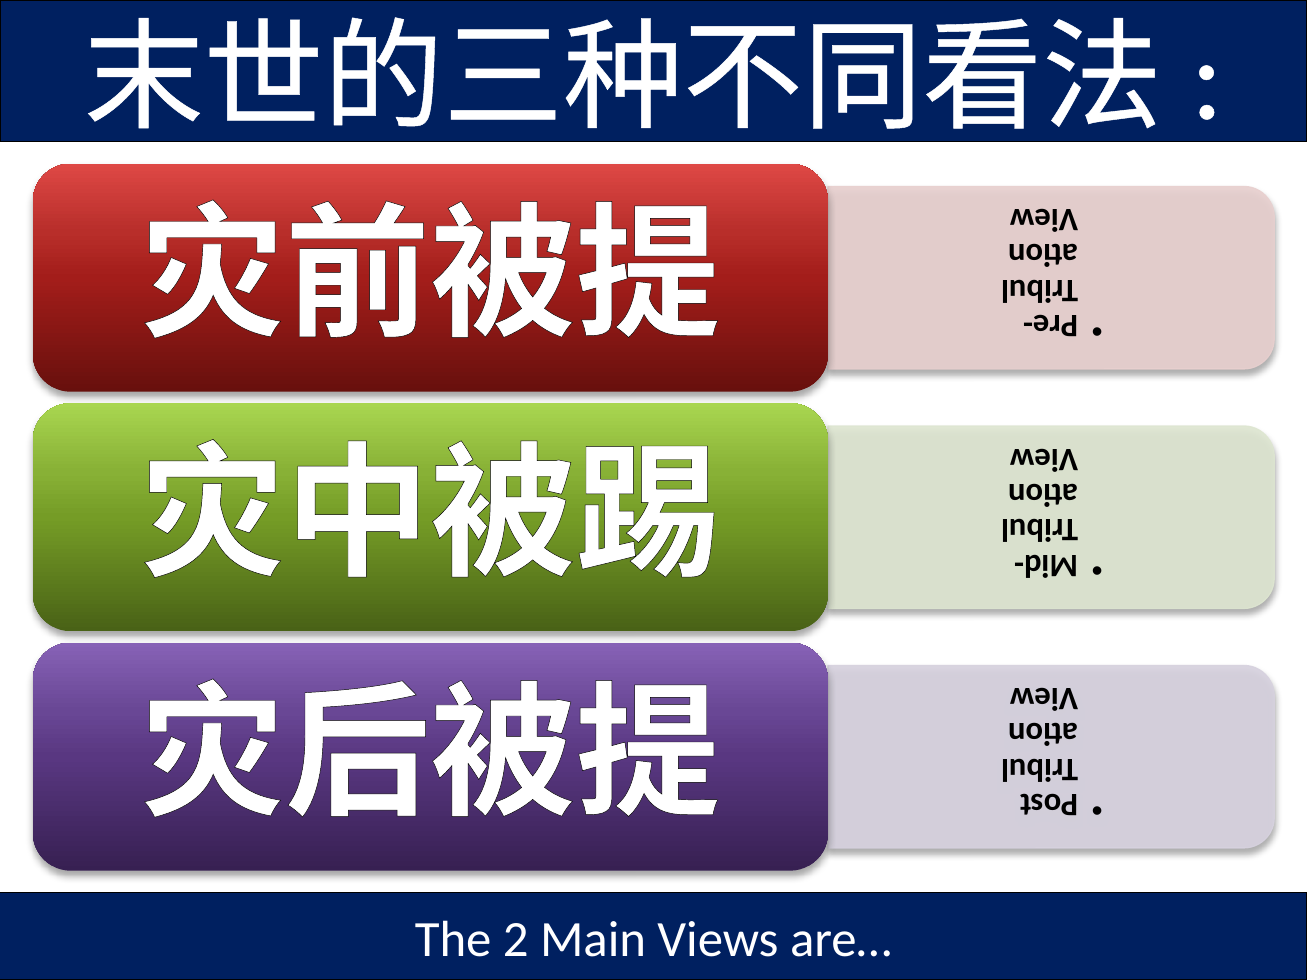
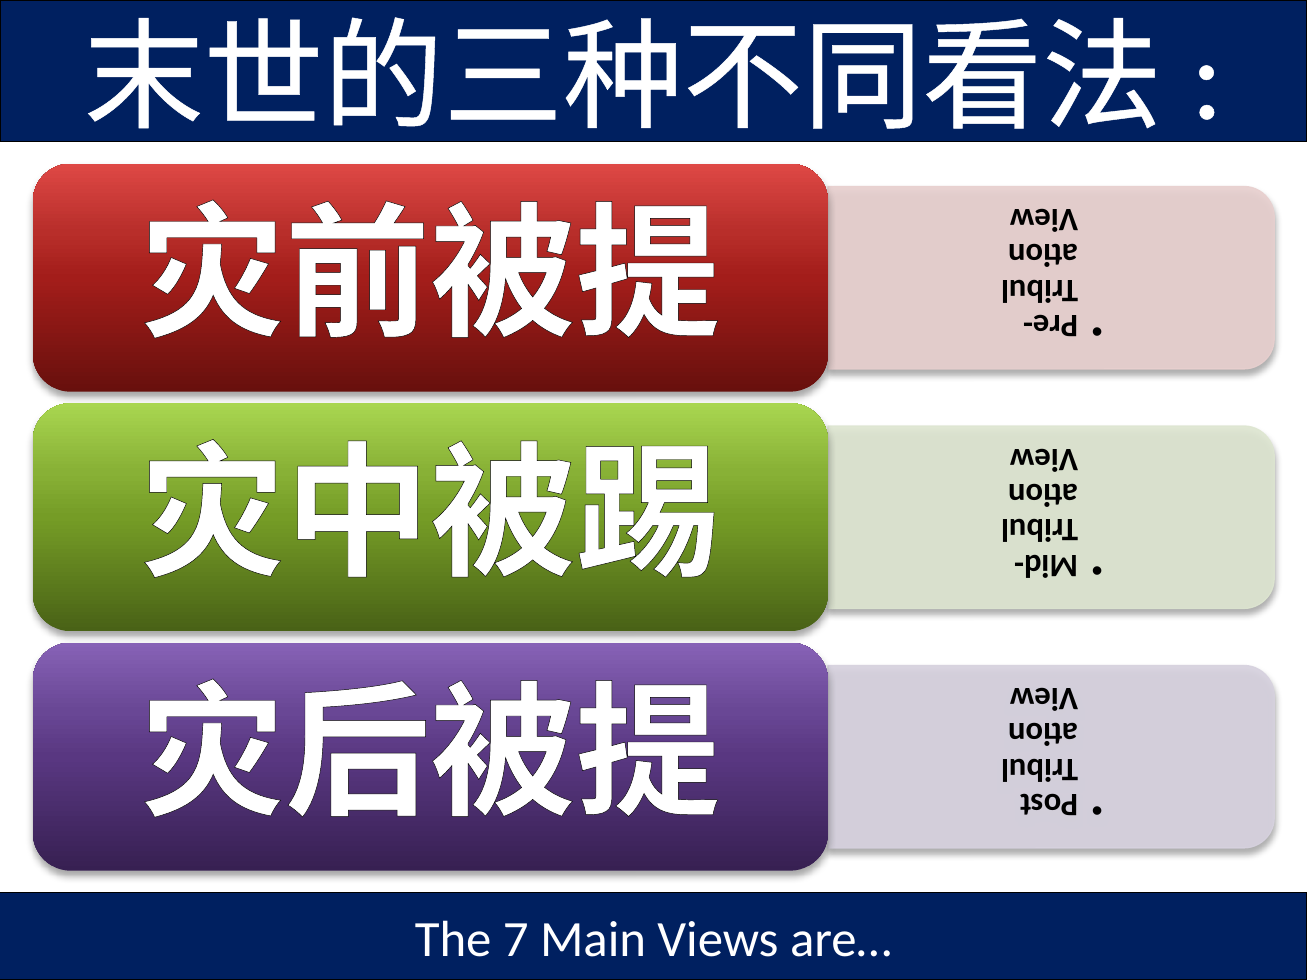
2: 2 -> 7 (516, 940)
